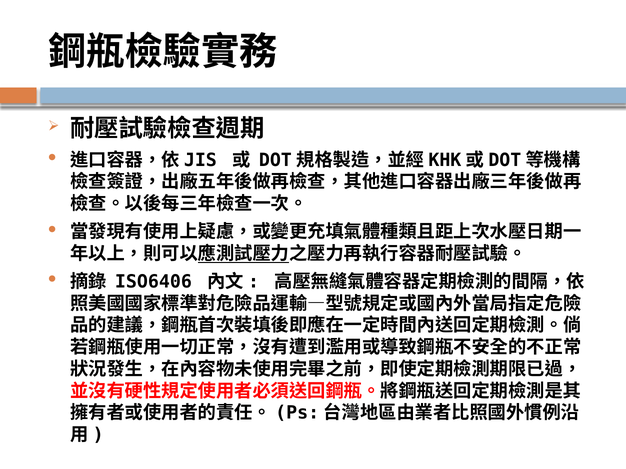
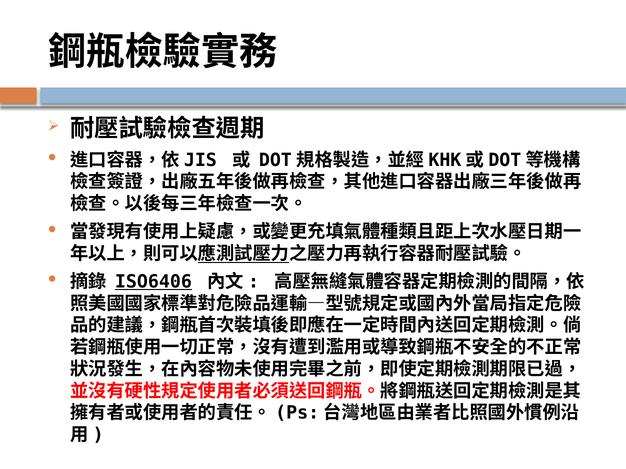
ISO6406 underline: none -> present (153, 282)
